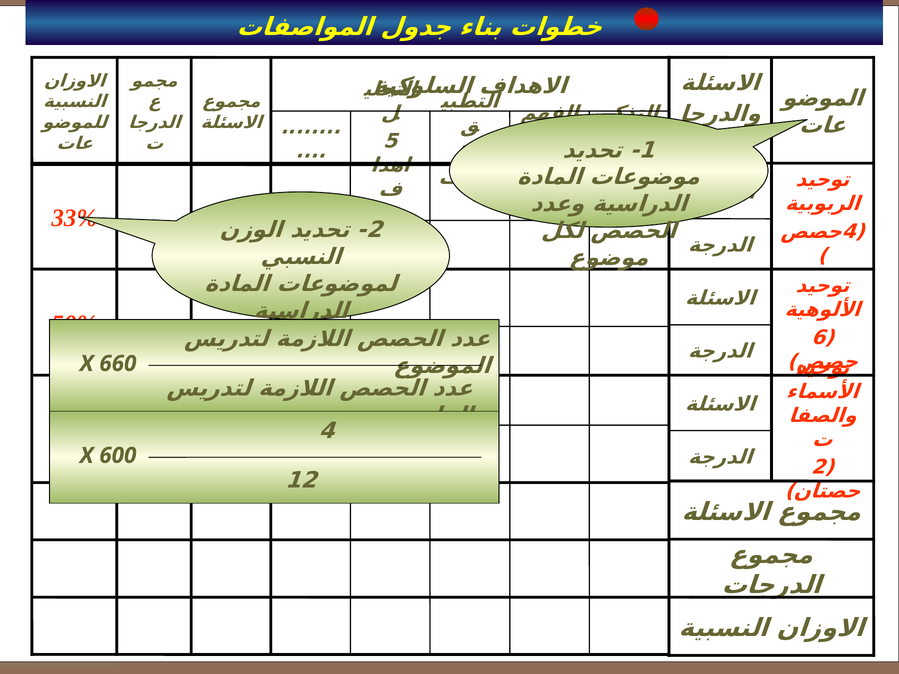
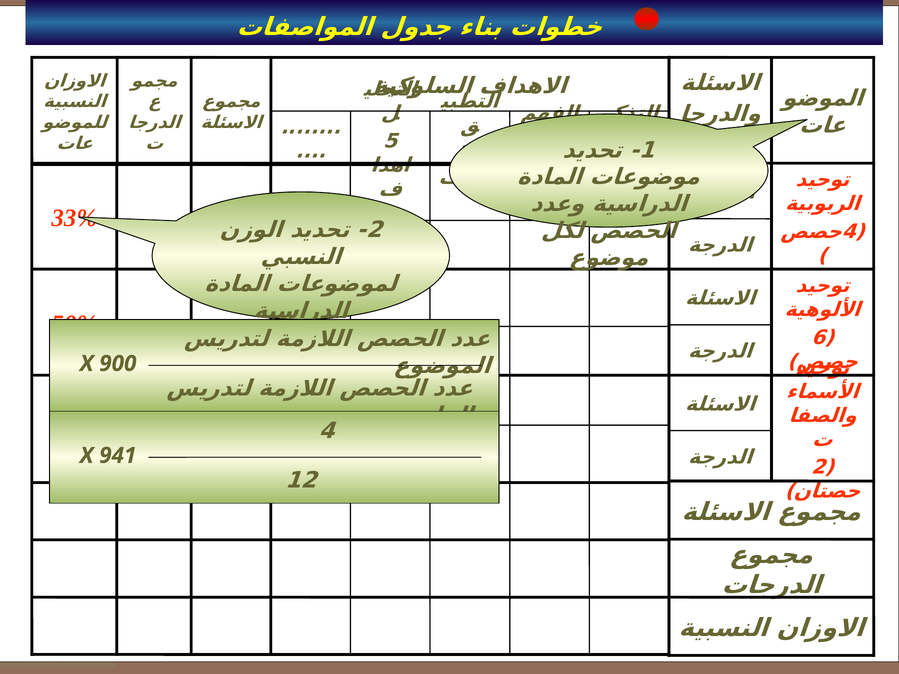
660: 660 -> 900 (118, 364)
600: 600 -> 941 (118, 456)
